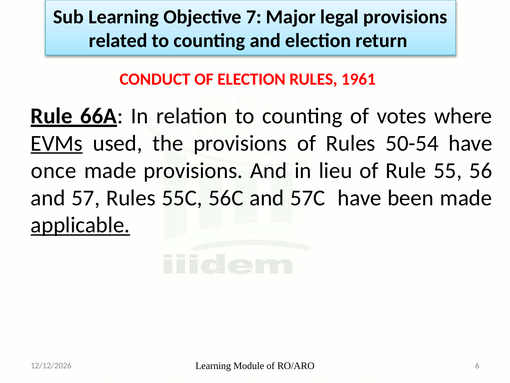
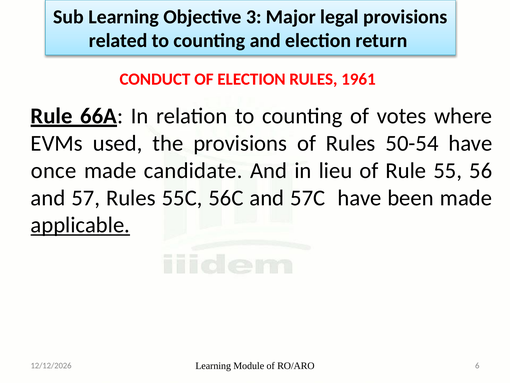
7: 7 -> 3 (254, 17)
EVMs underline: present -> none (57, 143)
made provisions: provisions -> candidate (193, 170)
